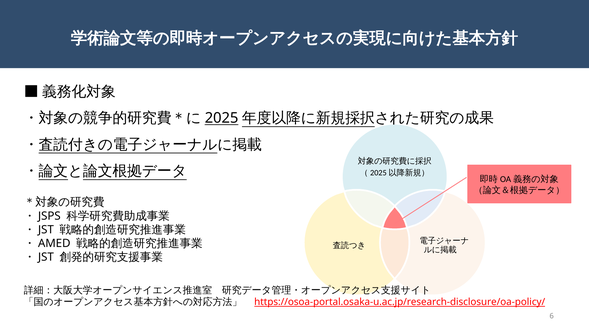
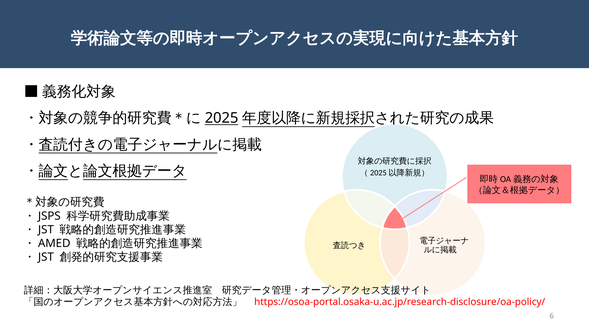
https://osoa-portal.osaka-u.ac.jp/research-disclosure/oa-policy/ underline: present -> none (400, 302)
